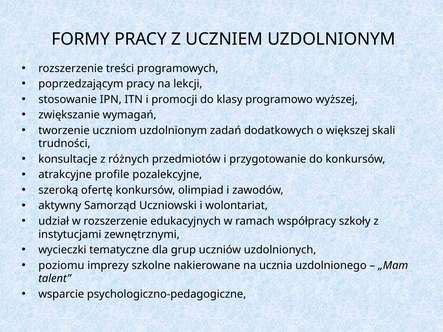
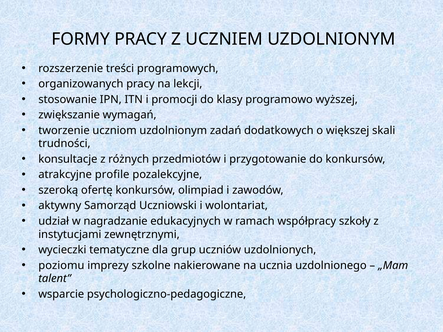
poprzedzającym: poprzedzającym -> organizowanych (81, 84)
w rozszerzenie: rozszerzenie -> nagradzanie (116, 221)
